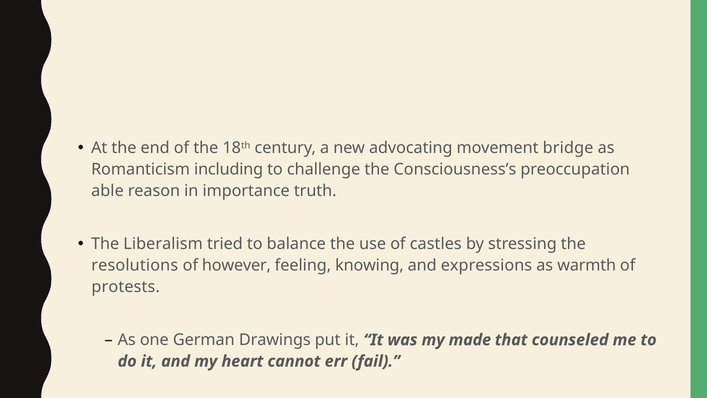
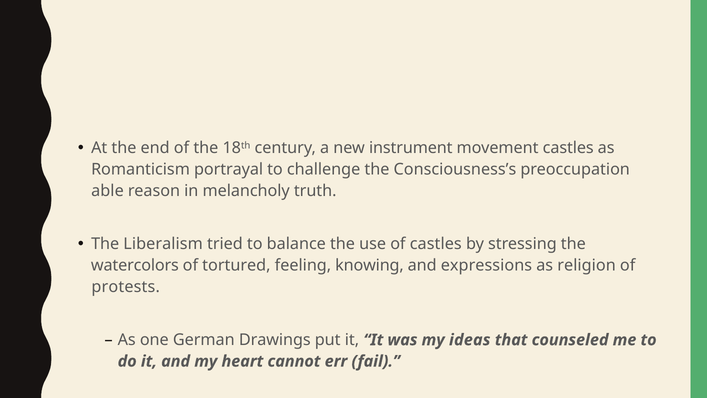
advocating: advocating -> instrument (411, 148)
movement bridge: bridge -> castles (568, 148)
including: including -> portrayal (229, 169)
importance: importance -> melancholy (246, 191)
resolutions: resolutions -> watercolors (135, 265)
however: however -> tortured (236, 265)
warmth: warmth -> religion (587, 265)
made: made -> ideas (470, 340)
